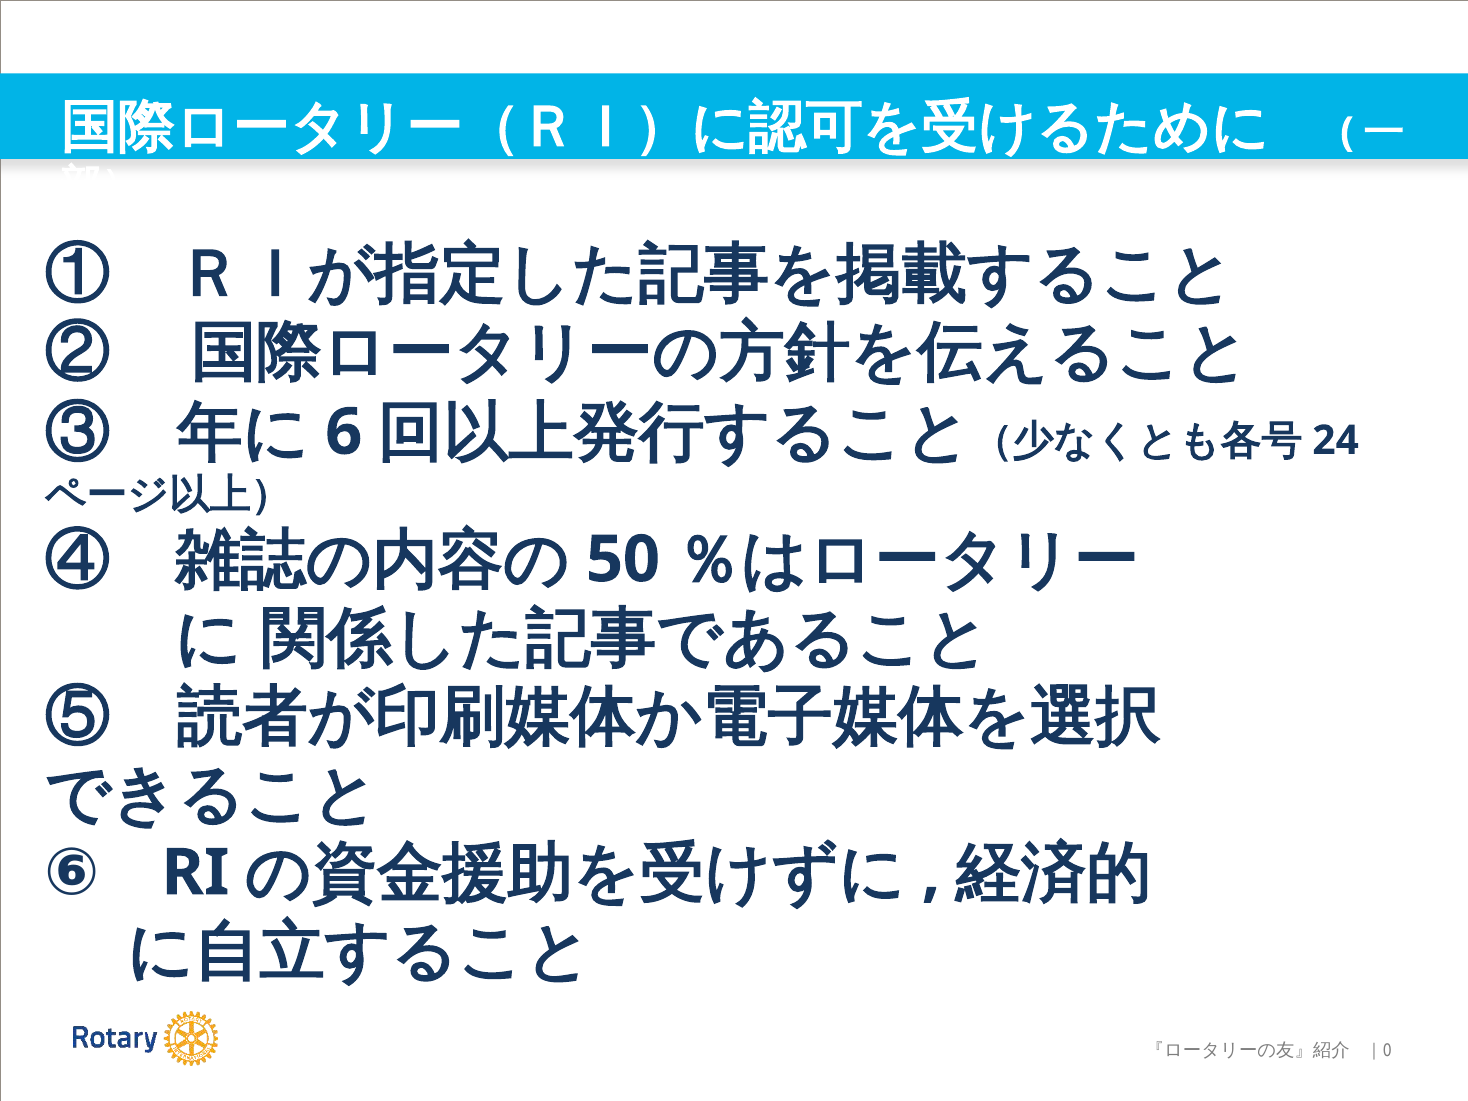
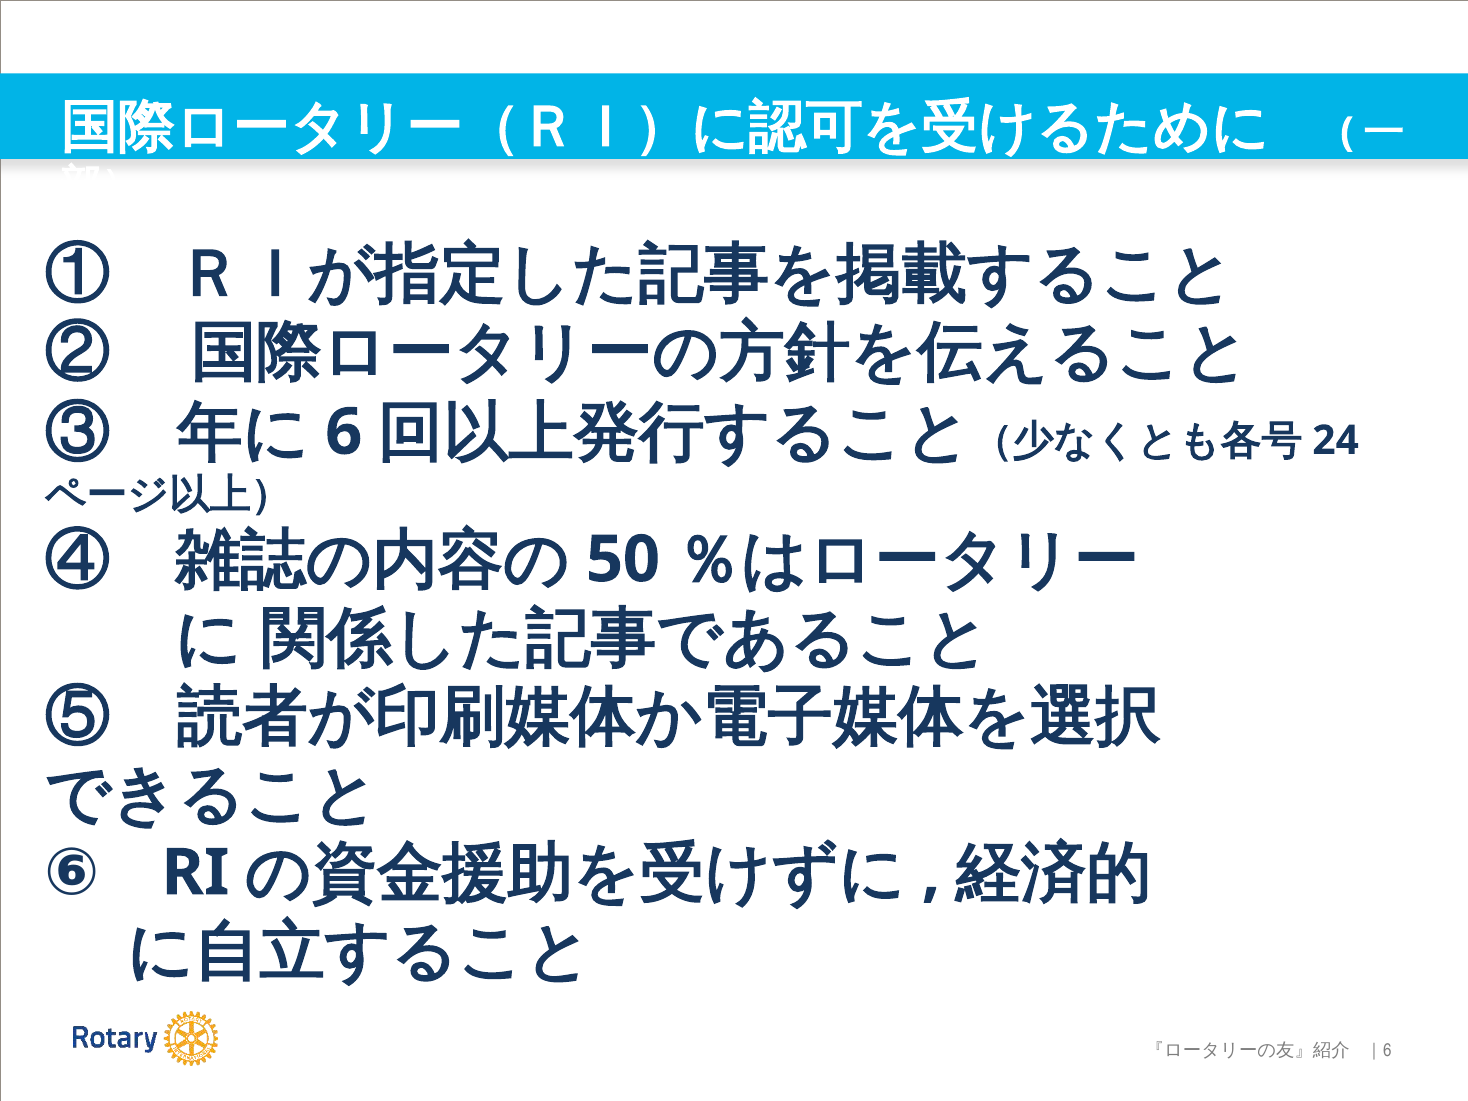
0: 0 -> 6 (1387, 1051)
